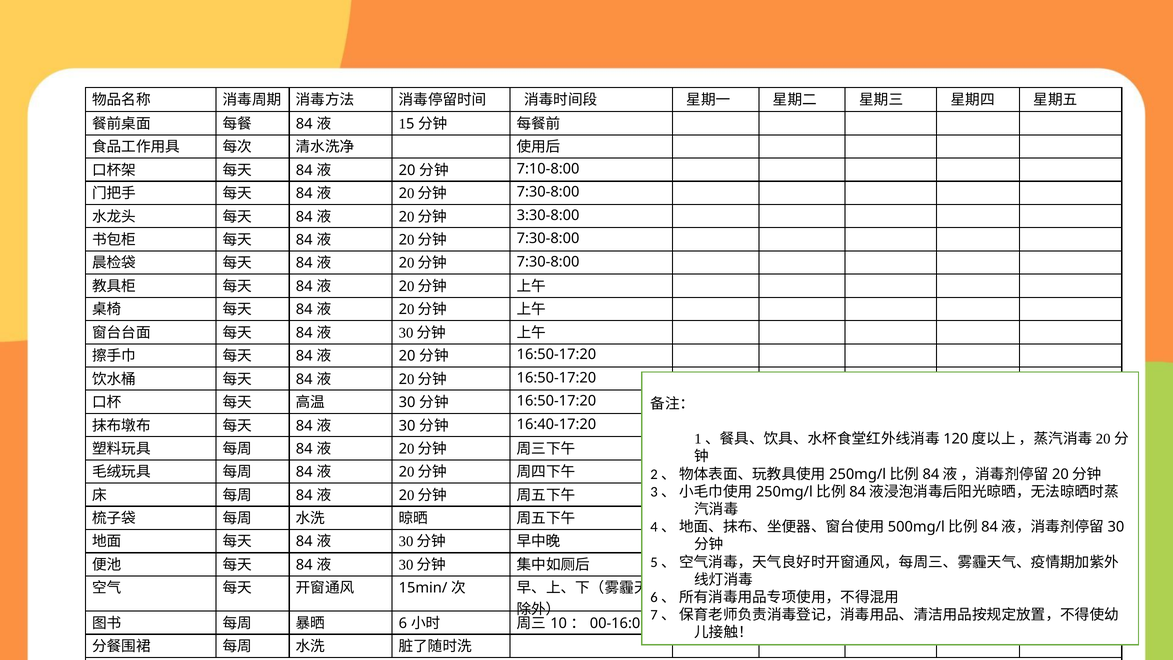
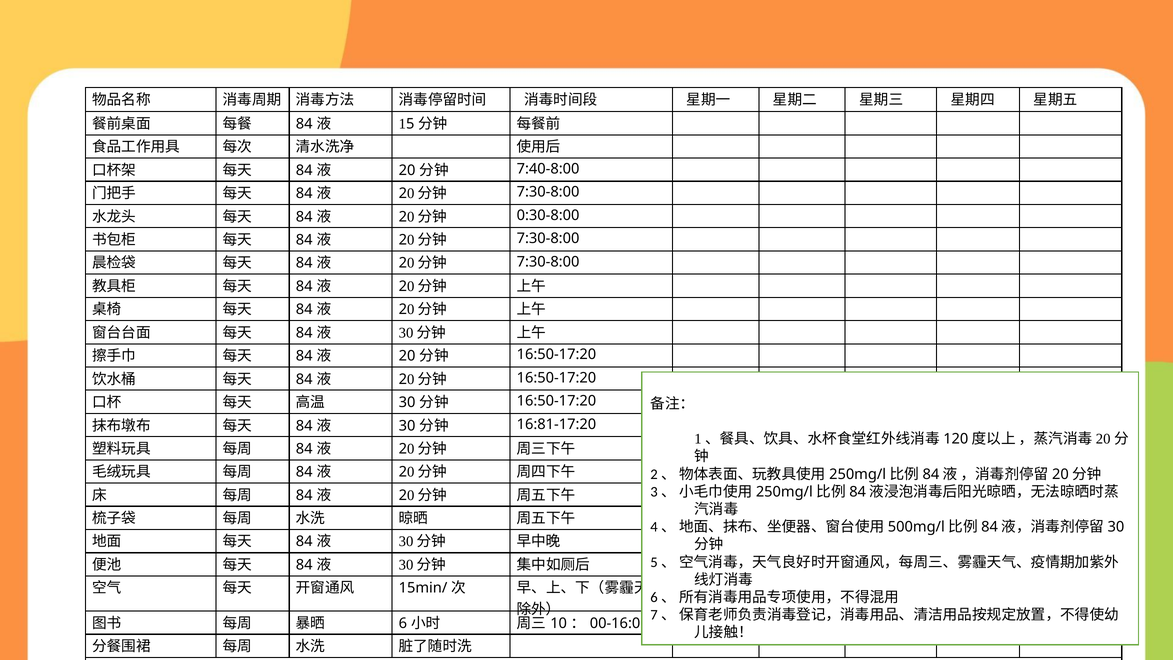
7:10-8:00: 7:10-8:00 -> 7:40-8:00 (548, 169)
3:30-8:00: 3:30-8:00 -> 0:30-8:00 (548, 215)
16:40-17:20: 16:40-17:20 -> 16:81-17:20 (556, 424)
